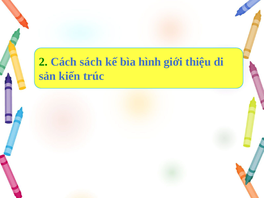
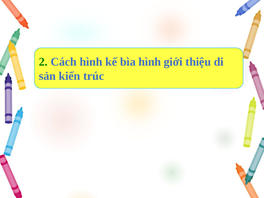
Cách sách: sách -> hình (91, 62)
